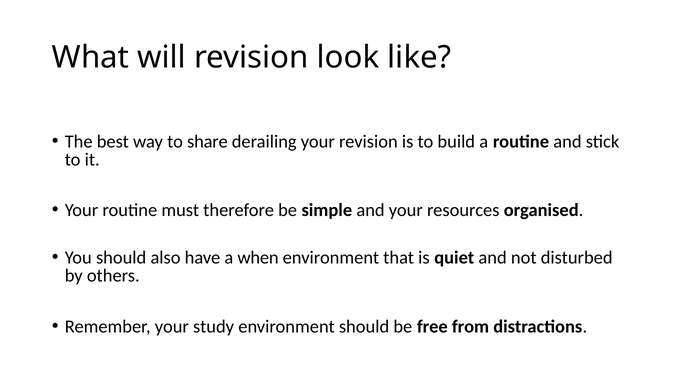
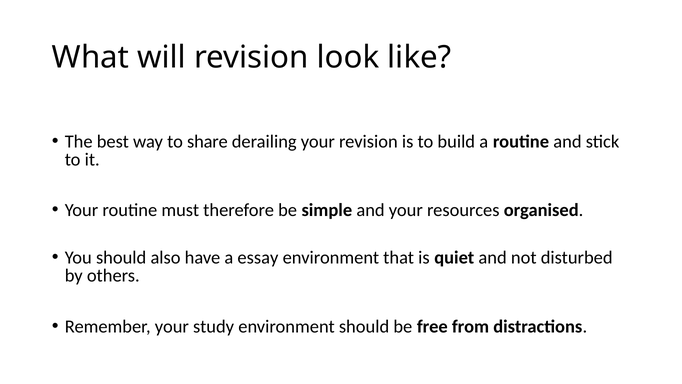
when: when -> essay (258, 258)
